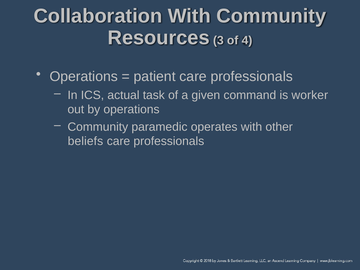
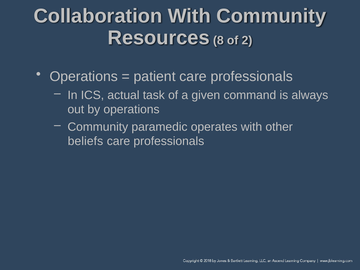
3: 3 -> 8 (218, 40)
4: 4 -> 2 (247, 40)
worker: worker -> always (310, 95)
